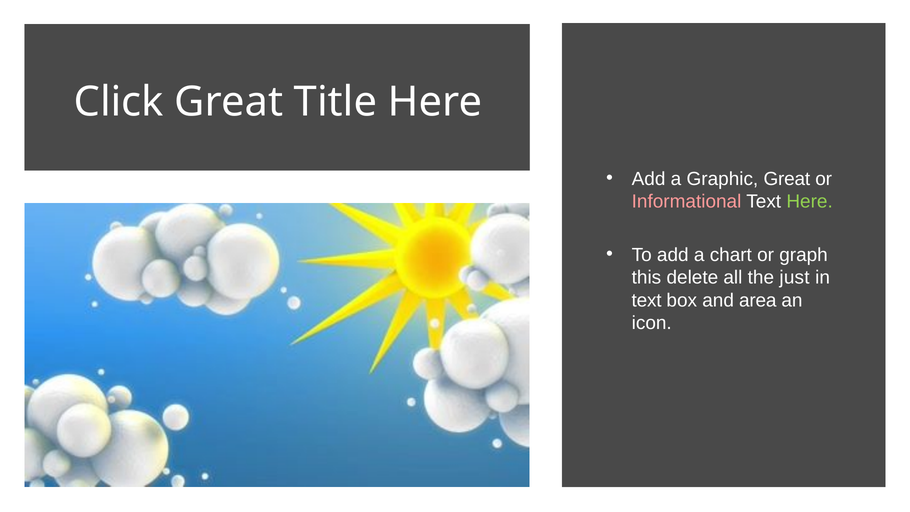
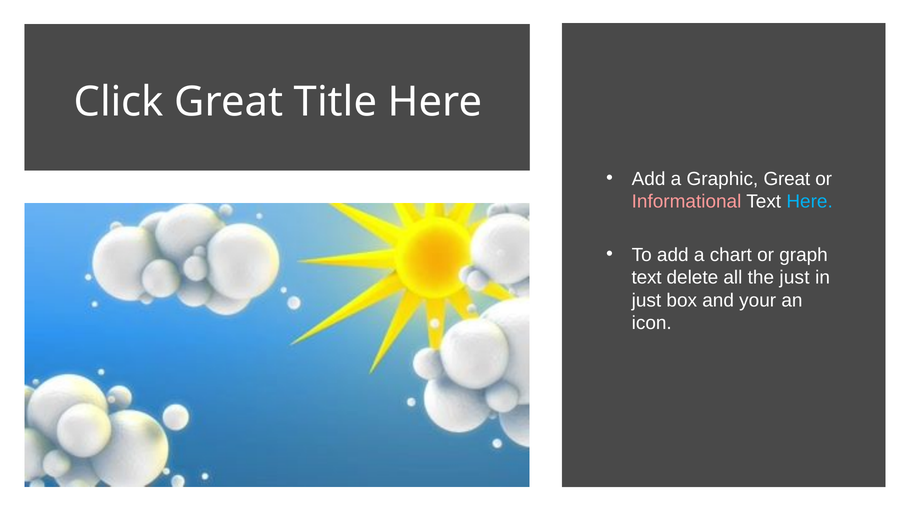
Here colour: light green -> light blue (810, 202)
this: this -> text (647, 277)
text: text -> just (646, 300)
area: area -> your (758, 300)
